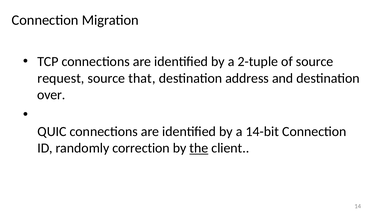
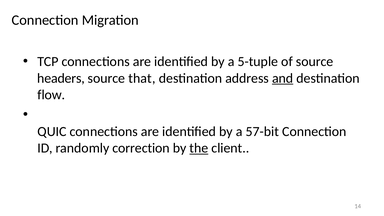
2-tuple: 2-tuple -> 5-tuple (258, 62)
request: request -> headers (61, 78)
and underline: none -> present (283, 78)
over: over -> flow (51, 95)
14-bit: 14-bit -> 57-bit (262, 132)
